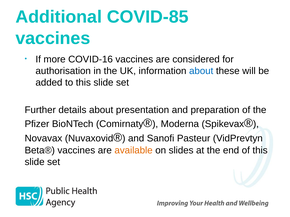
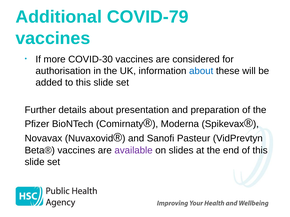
COVID-85: COVID-85 -> COVID-79 (148, 17)
COVID-16: COVID-16 -> COVID-30 (91, 59)
available colour: orange -> purple (134, 151)
